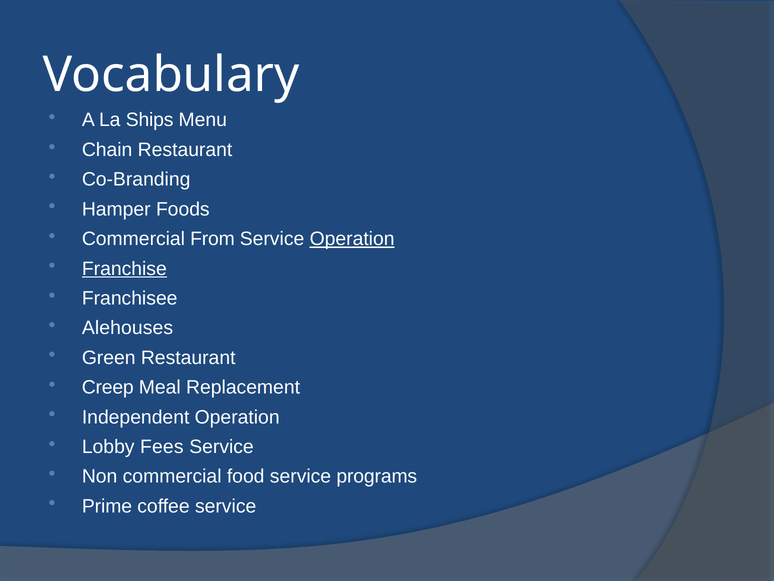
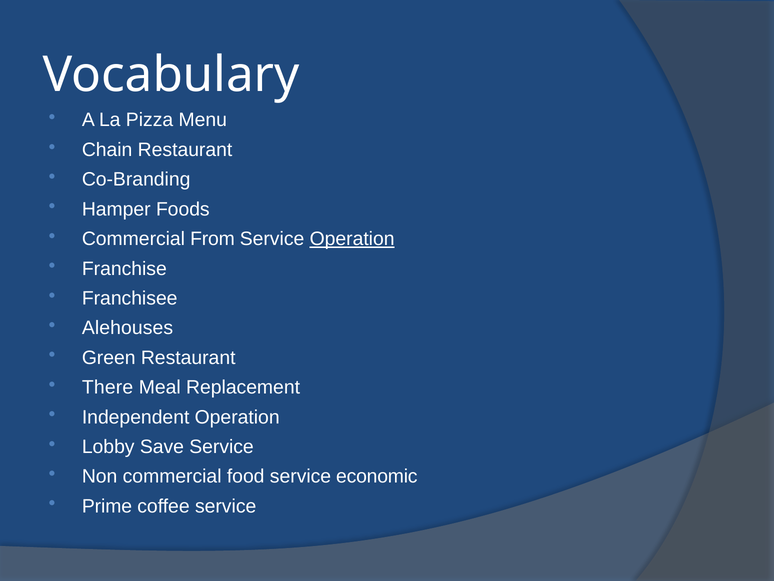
Ships: Ships -> Pizza (150, 120)
Franchise underline: present -> none (124, 268)
Creep: Creep -> There (108, 387)
Fees: Fees -> Save (162, 446)
programs: programs -> economic (377, 476)
